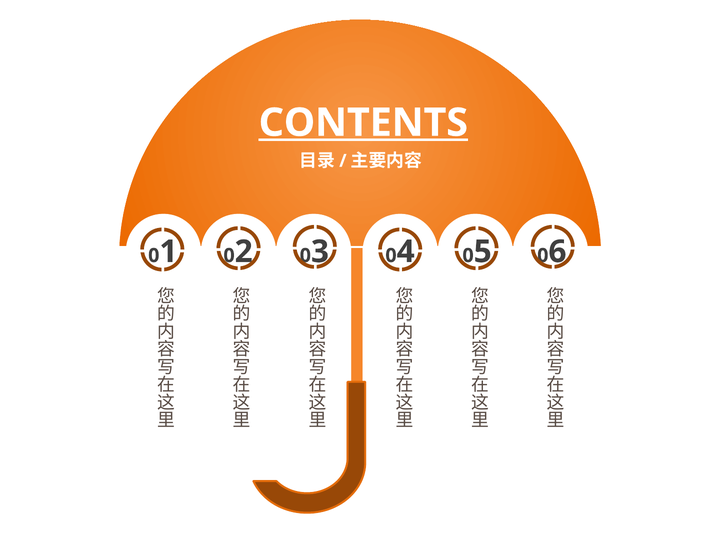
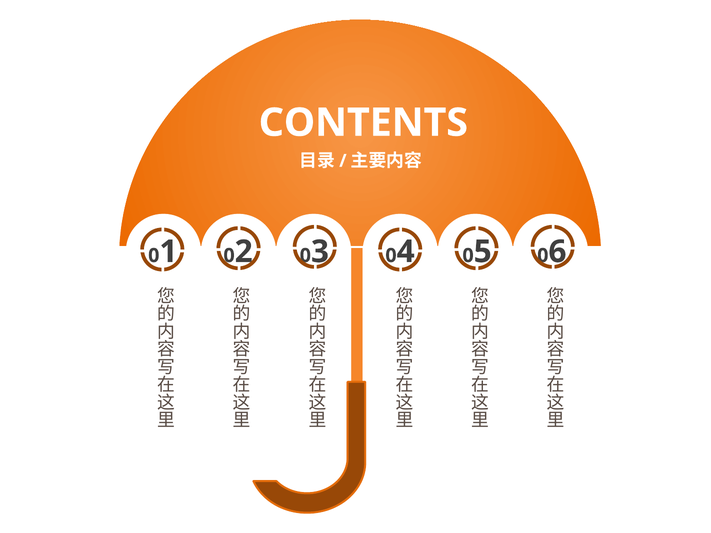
CONTENTS underline: present -> none (363, 123)
